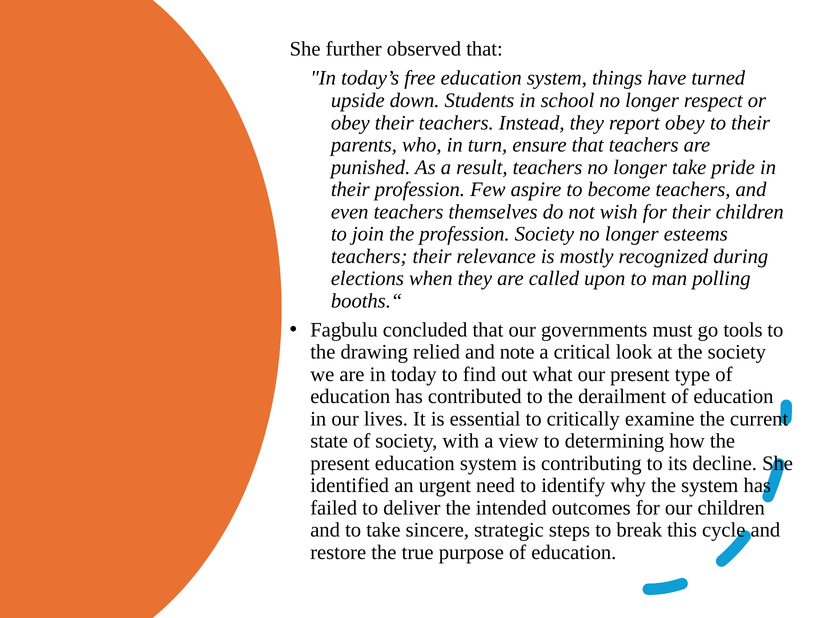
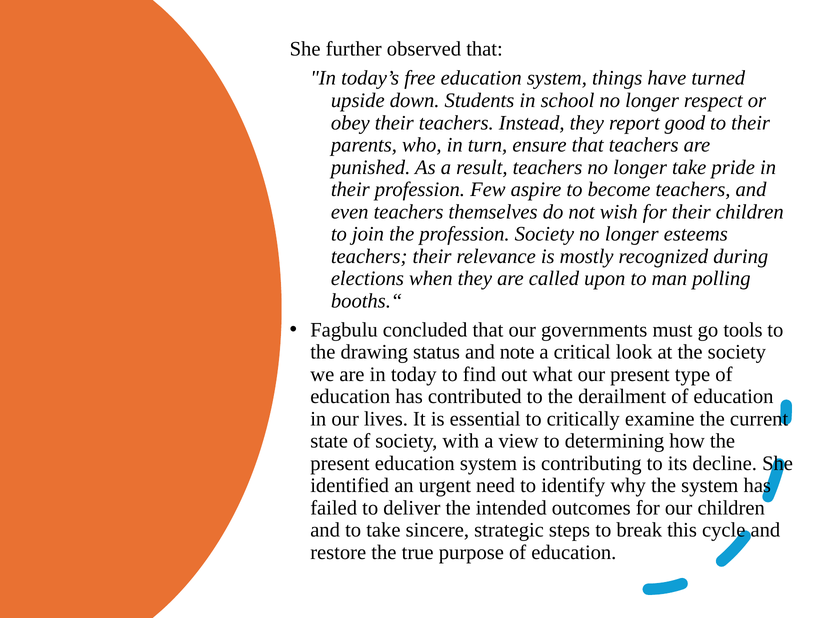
report obey: obey -> good (685, 123)
relied: relied -> status (437, 352)
